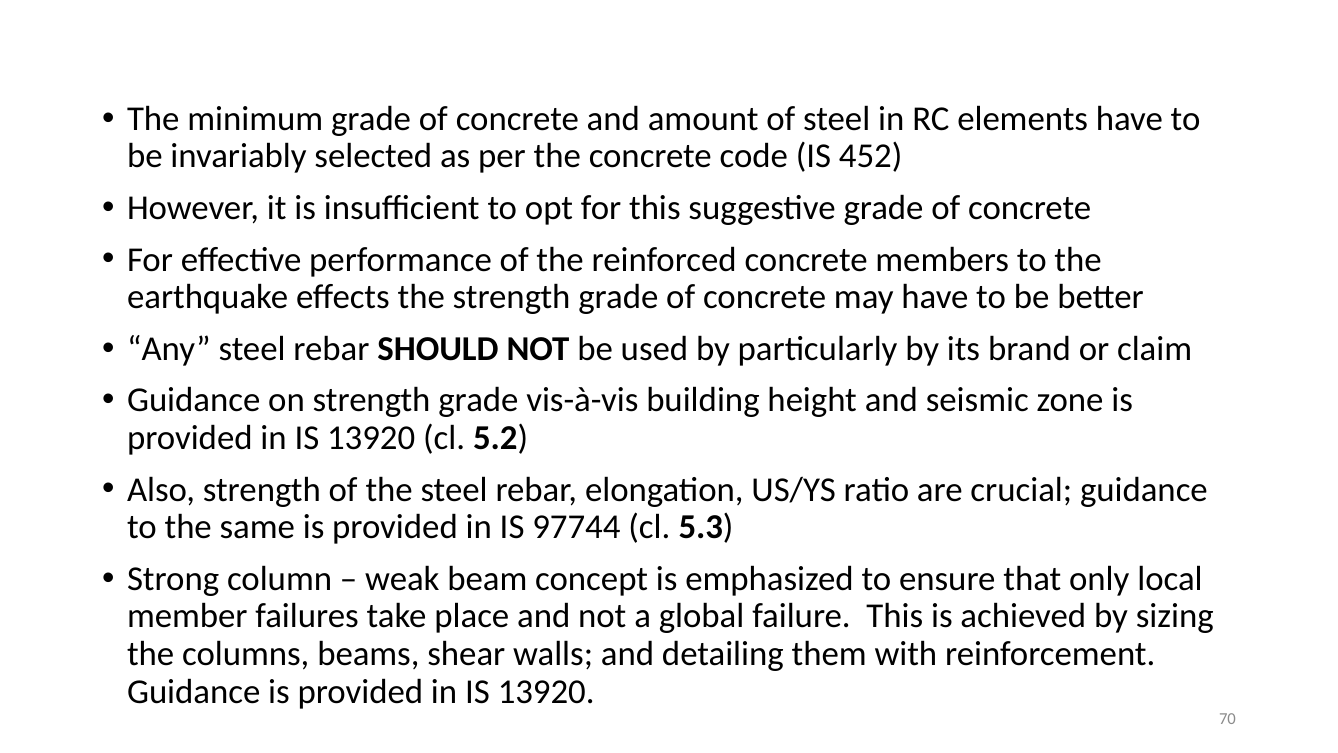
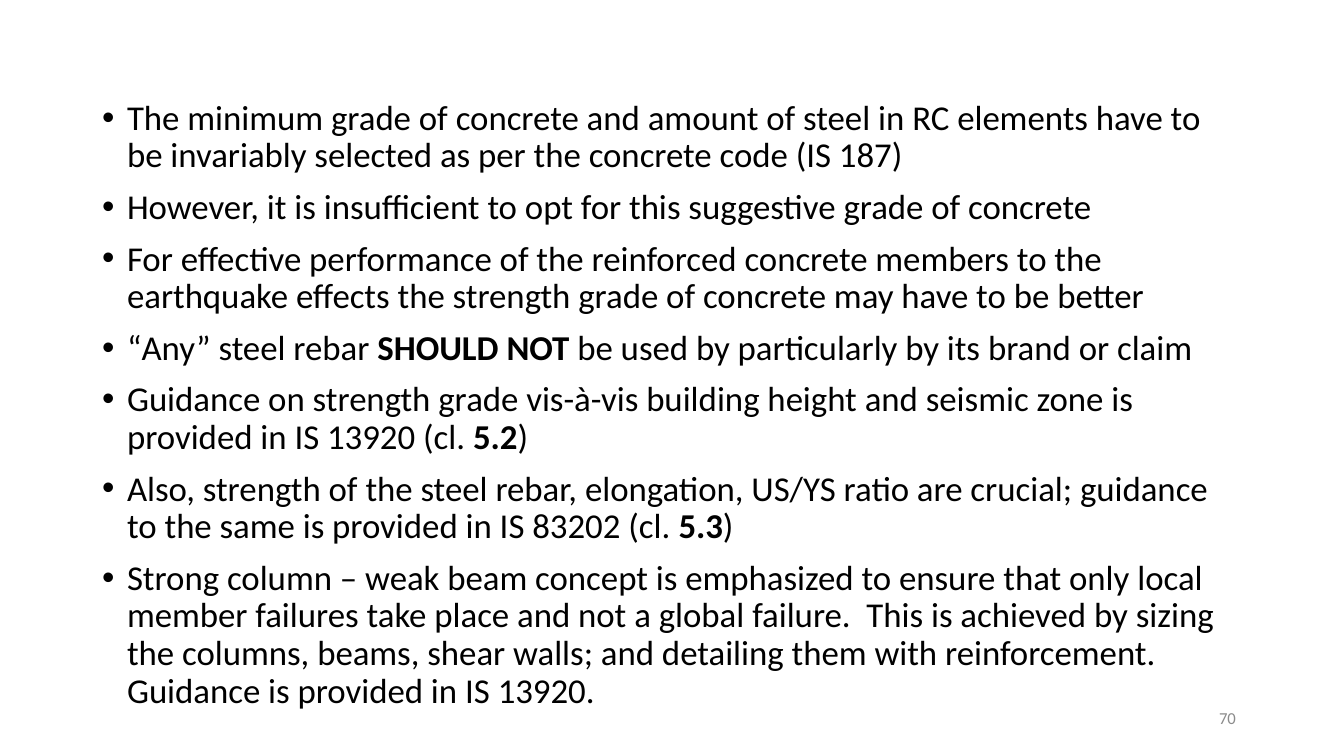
452: 452 -> 187 (871, 156)
97744: 97744 -> 83202 (576, 527)
